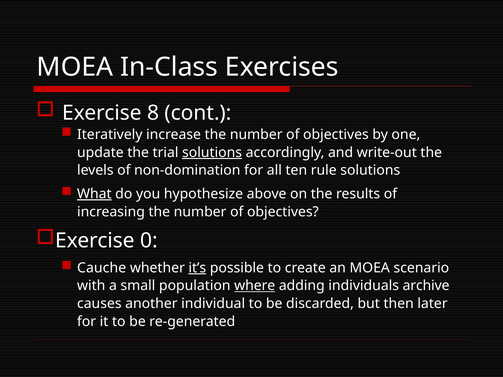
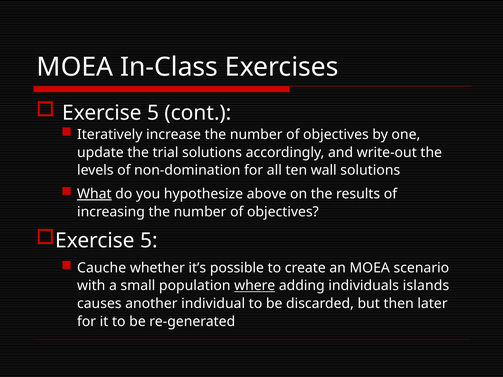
8: 8 -> 5 (153, 113)
solutions underline: present -> none (212, 153)
rule: rule -> wall (324, 170)
0: 0 -> 5 (149, 241)
it’s underline: present -> none (197, 268)
archive: archive -> islands (426, 286)
